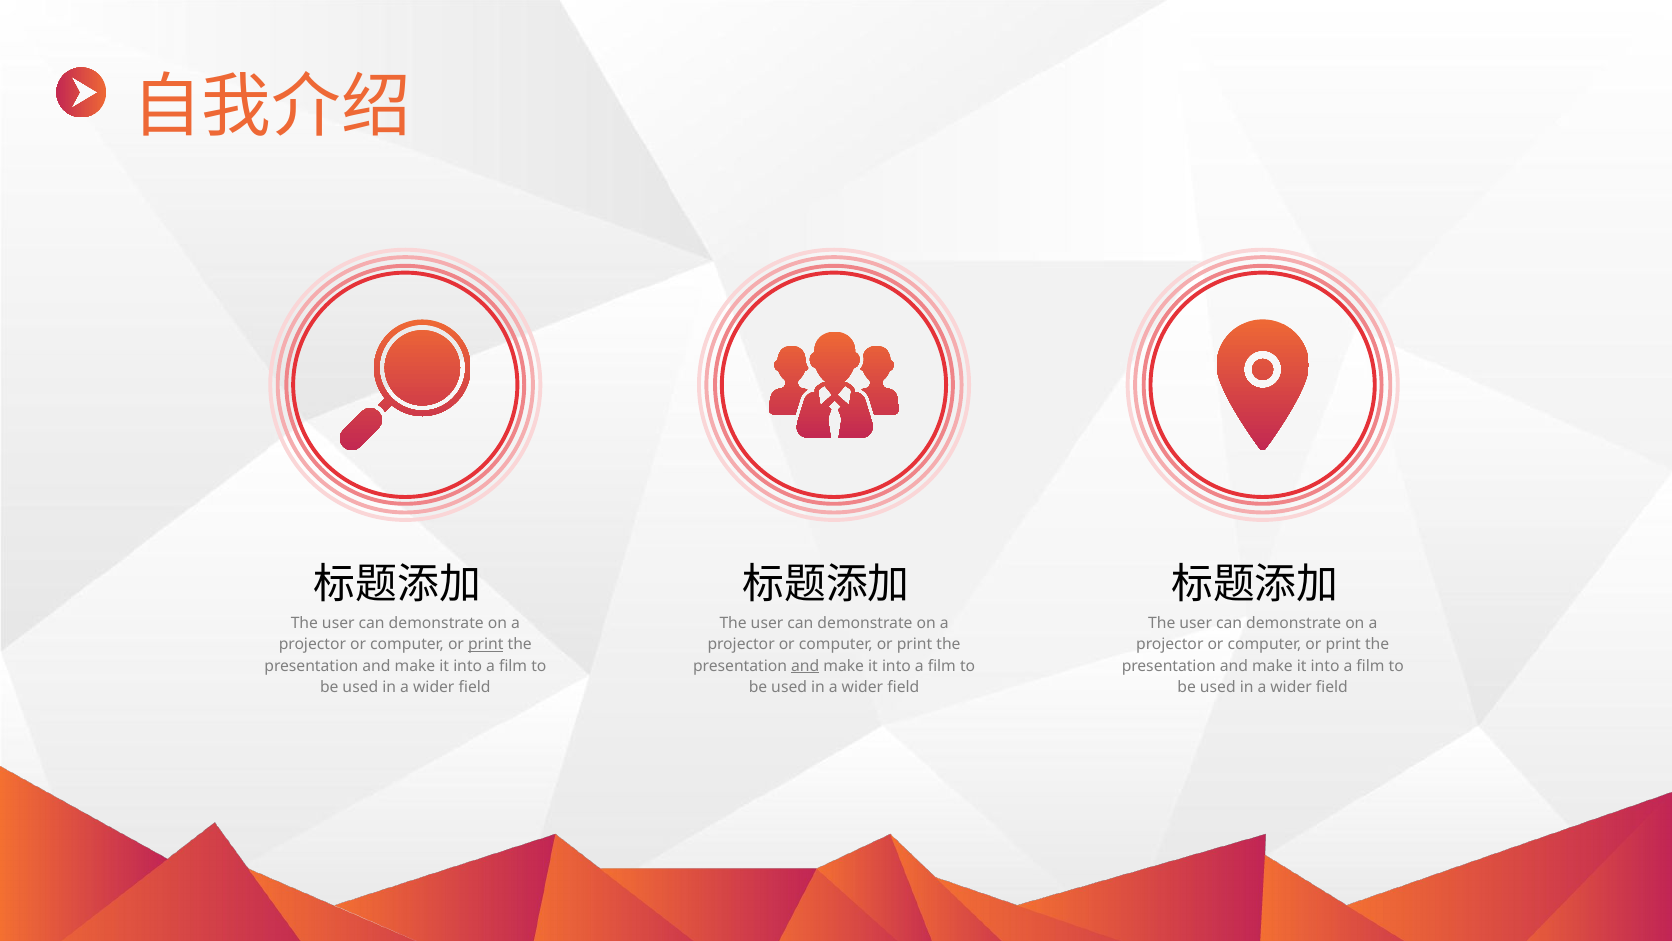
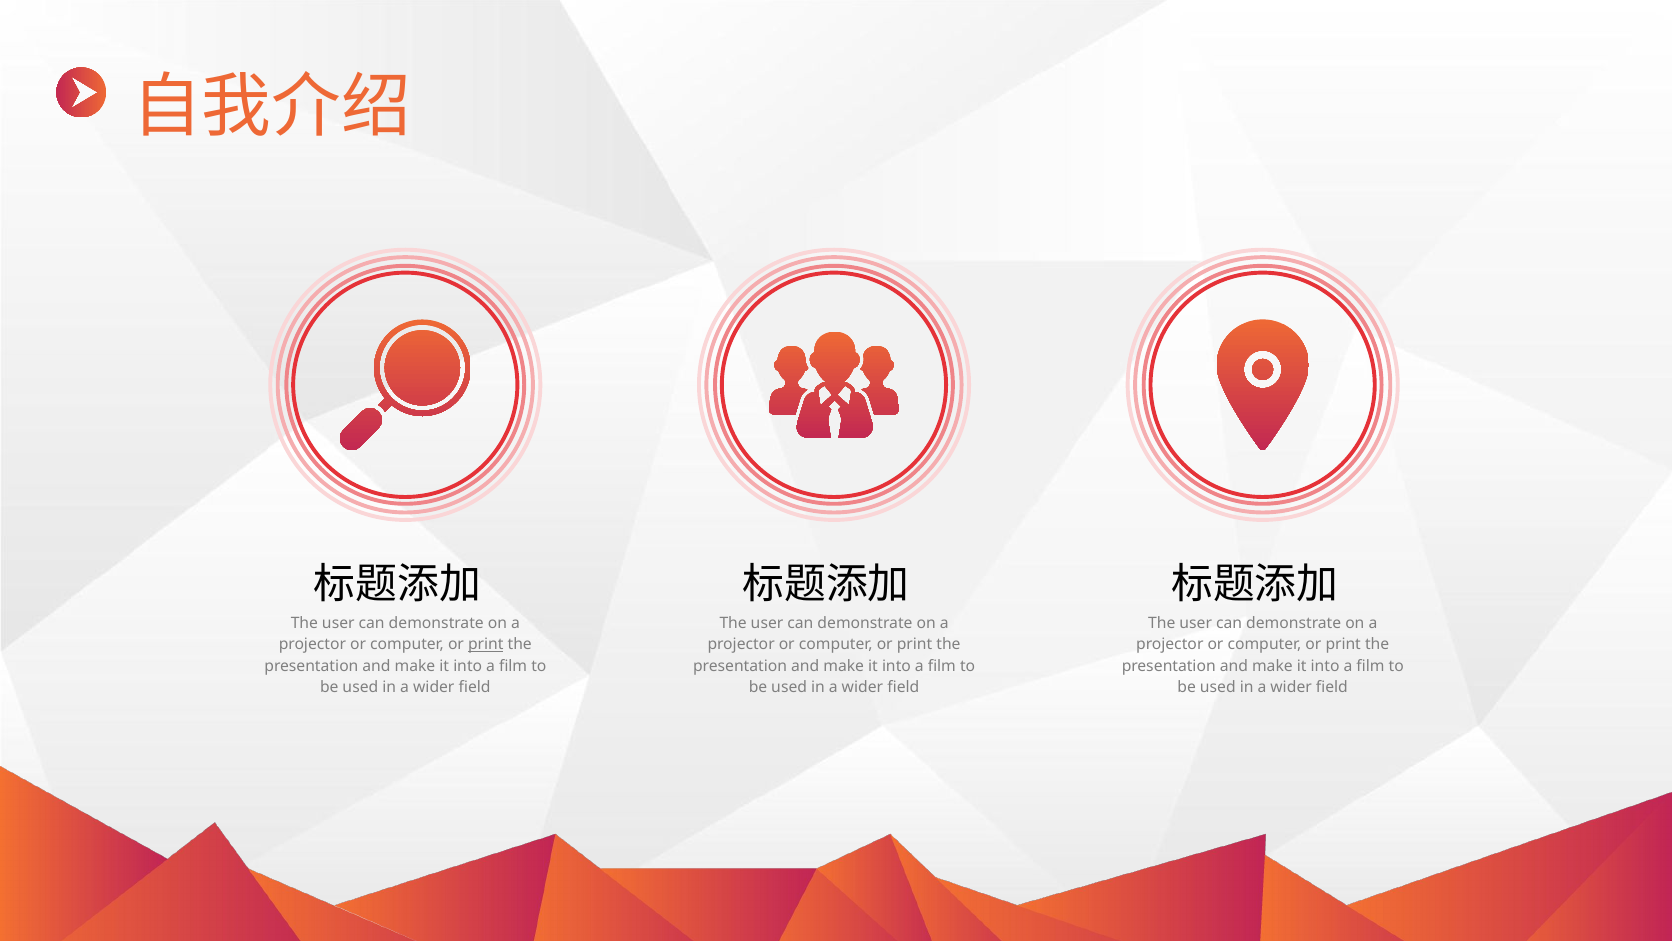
and underline: present -> none (805, 666)
